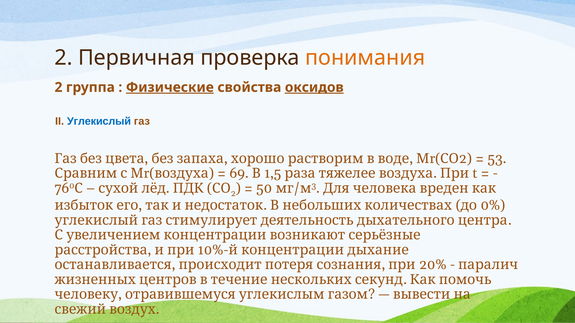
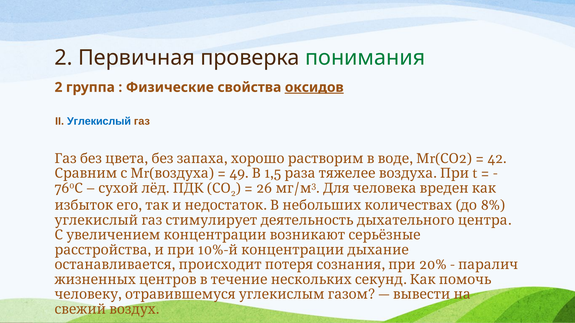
понимания colour: orange -> green (365, 58)
Физические underline: present -> none (170, 87)
53: 53 -> 42 (497, 159)
69: 69 -> 49 (239, 174)
50: 50 -> 26 (264, 188)
0%: 0% -> 8% (493, 206)
